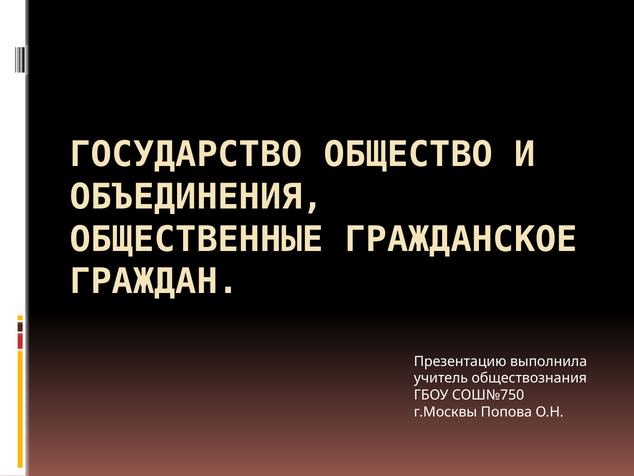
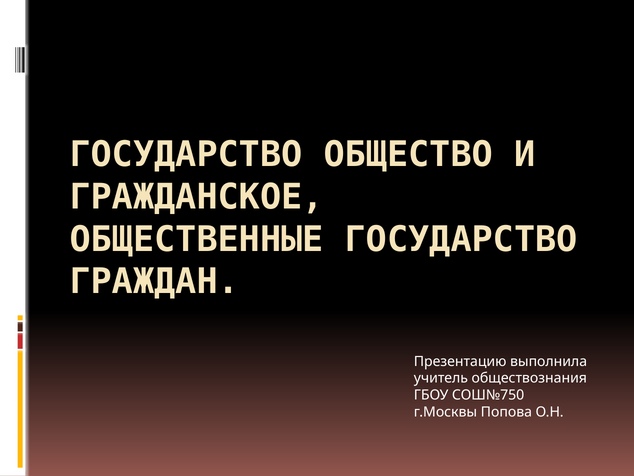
ОБЪЕДИНЕНИЯ: ОБЪЕДИНЕНИЯ -> ГРАЖДАНСКОЕ (197, 197)
ОБЩЕСТВЕННЫЕ ГРАЖДАНСКОЕ: ГРАЖДАНСКОЕ -> ГОСУДАРСТВО (461, 239)
